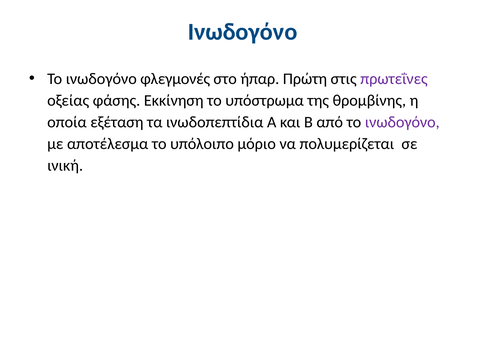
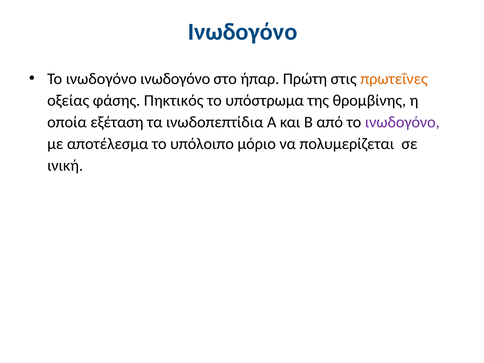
ινωδογόνο φλεγμονές: φλεγμονές -> ινωδογόνο (175, 79)
πρωτεΐνες colour: purple -> orange (394, 79)
Εκκίνηση: Εκκίνηση -> Πηκτικός (174, 101)
